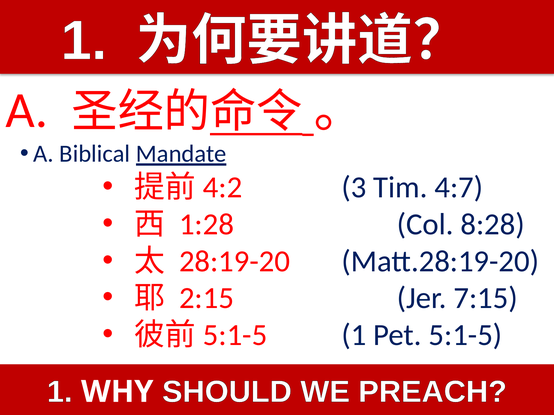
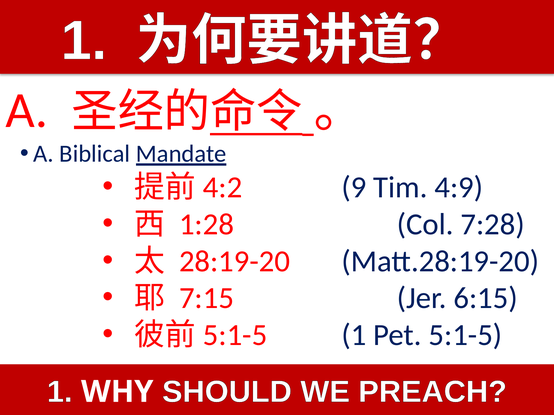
3: 3 -> 9 (354, 188)
4:7: 4:7 -> 4:9 (459, 188)
8:28: 8:28 -> 7:28 (493, 225)
2:15: 2:15 -> 7:15 (206, 298)
7:15: 7:15 -> 6:15 (486, 298)
